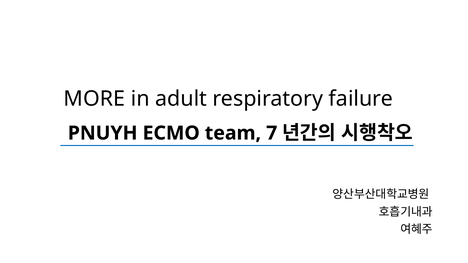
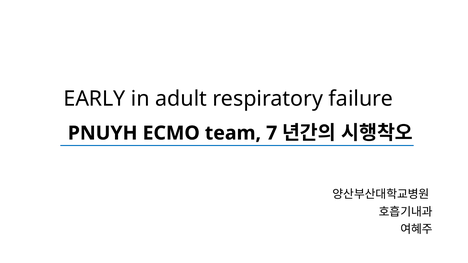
MORE: MORE -> EARLY (95, 99)
